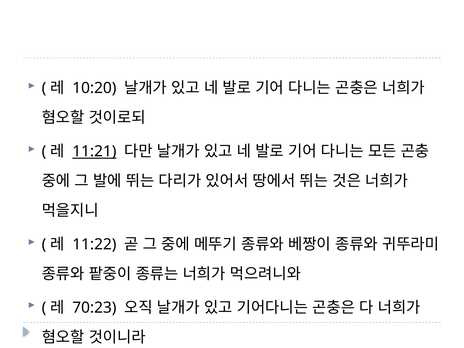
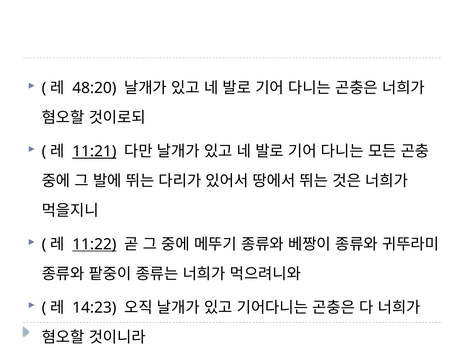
10:20: 10:20 -> 48:20 (94, 88)
11:22 underline: none -> present (94, 244)
70:23: 70:23 -> 14:23 (94, 308)
